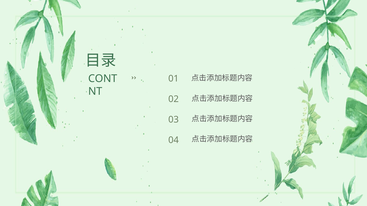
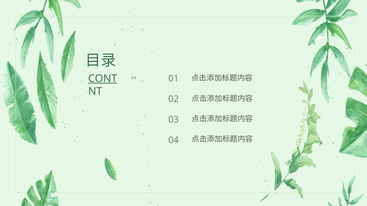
CONT underline: none -> present (103, 79)
